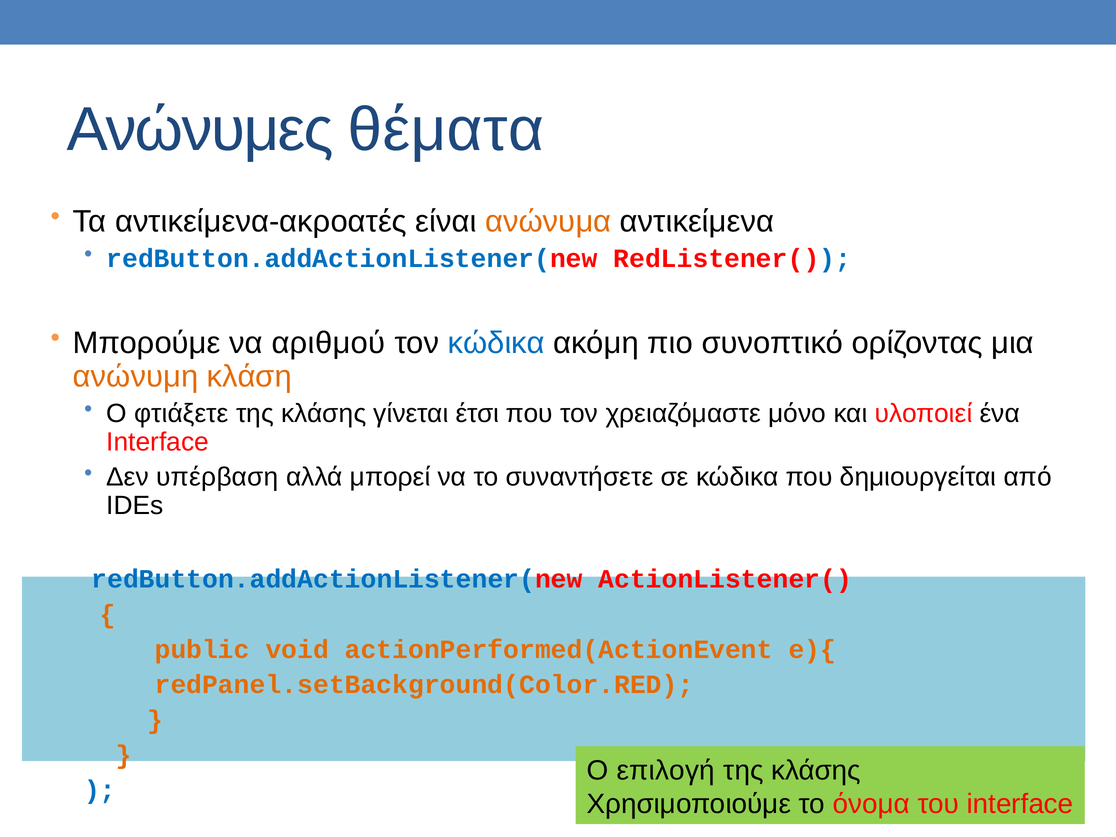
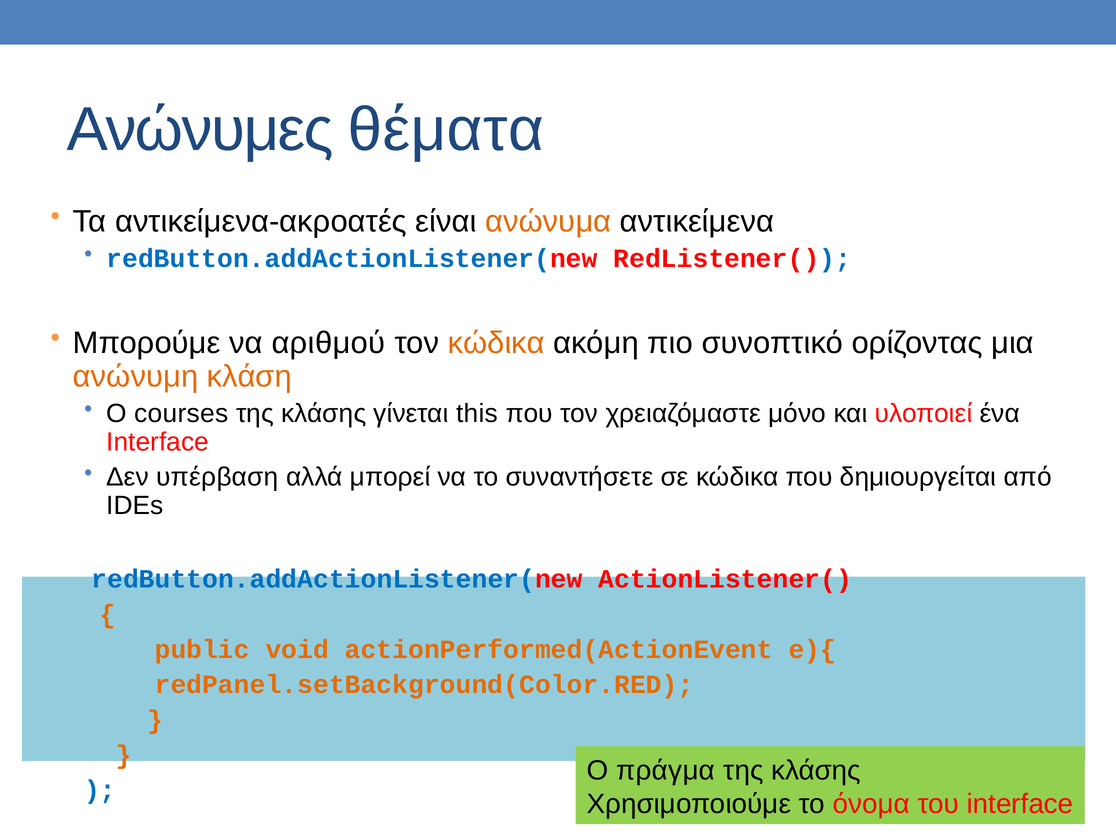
κώδικα colour: blue -> orange (496, 343)
φτιάξετε: φτιάξετε -> courses (181, 414)
έτσι: έτσι -> this (477, 414)
επιλογή: επιλογή -> πράγμα (666, 770)
